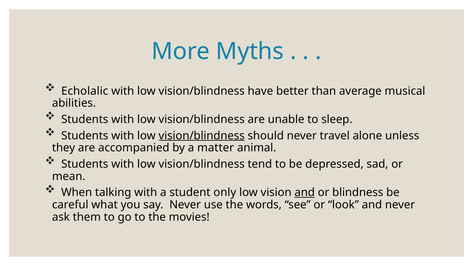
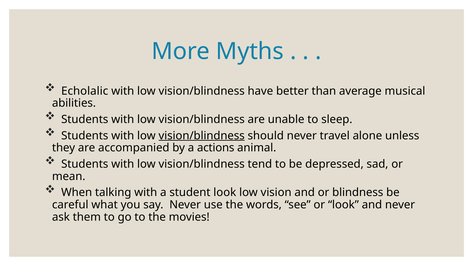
matter: matter -> actions (216, 148)
student only: only -> look (225, 193)
and underline: present -> none (305, 193)
